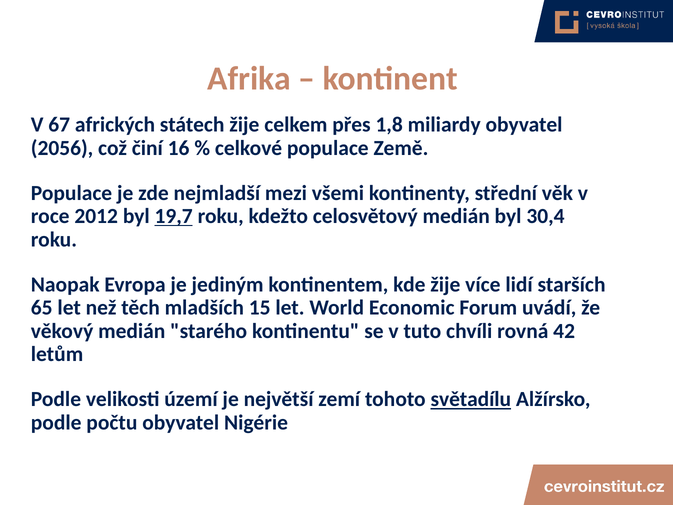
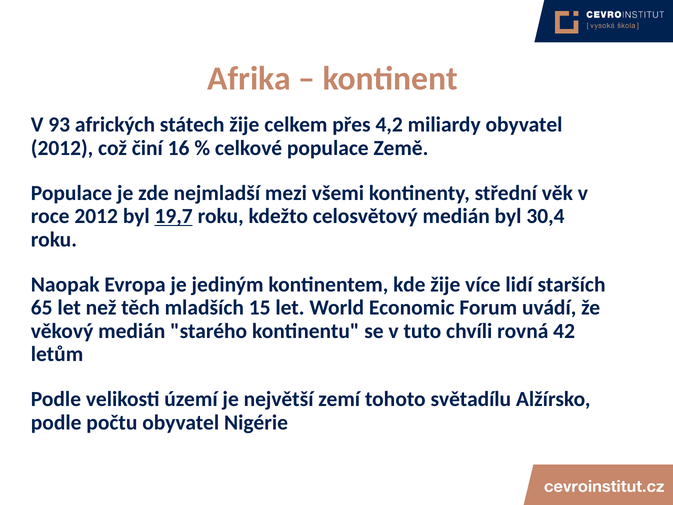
67: 67 -> 93 (59, 125)
1,8: 1,8 -> 4,2 (389, 125)
2056: 2056 -> 2012 (62, 148)
světadílu underline: present -> none (471, 399)
